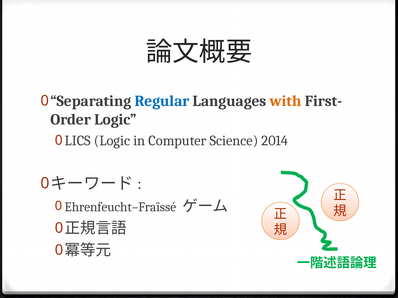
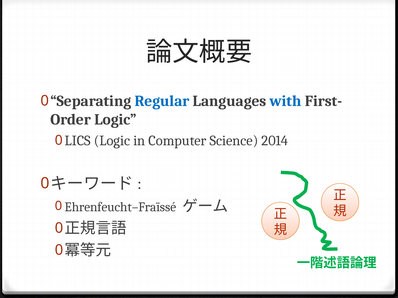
with colour: orange -> blue (286, 101)
